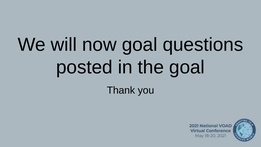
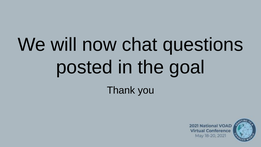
now goal: goal -> chat (140, 45)
